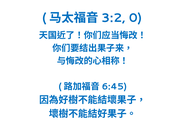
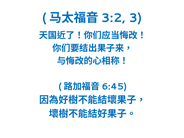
0: 0 -> 3 (136, 18)
